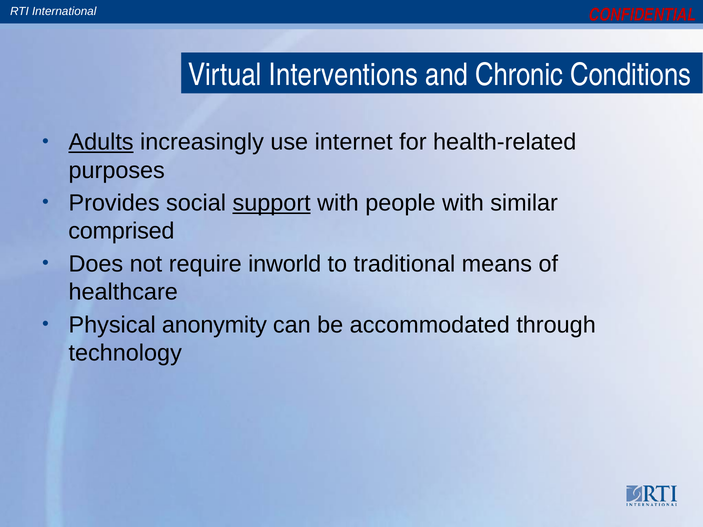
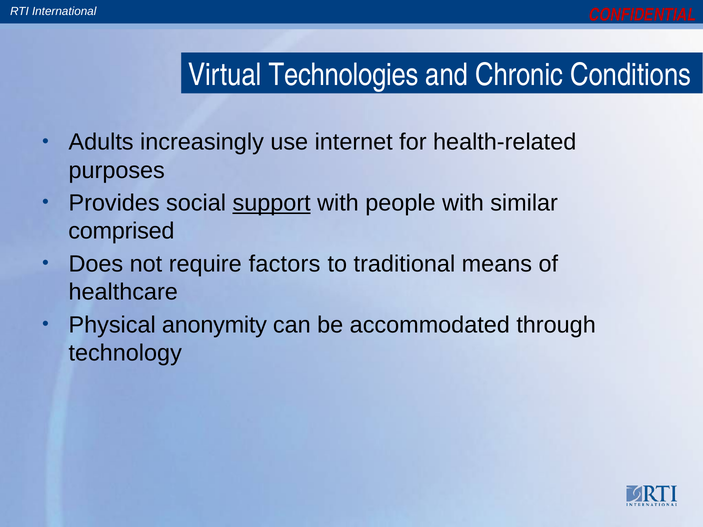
Interventions: Interventions -> Technologies (344, 75)
Adults underline: present -> none (101, 142)
inworld: inworld -> factors (285, 264)
